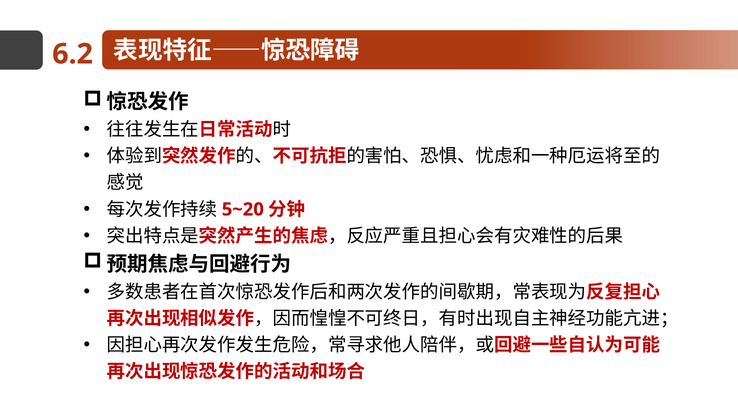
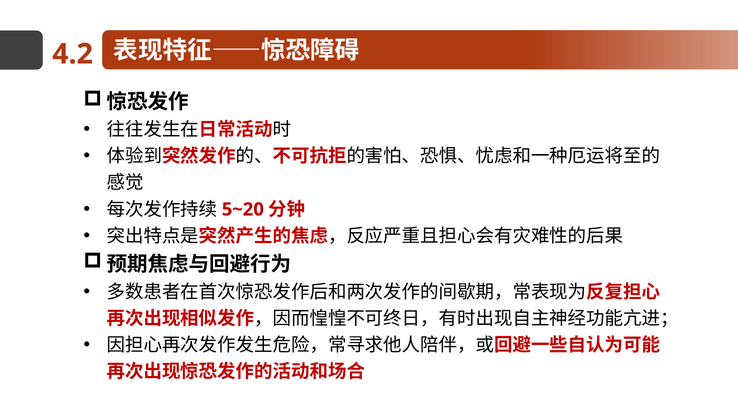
6.2: 6.2 -> 4.2 (73, 54)
